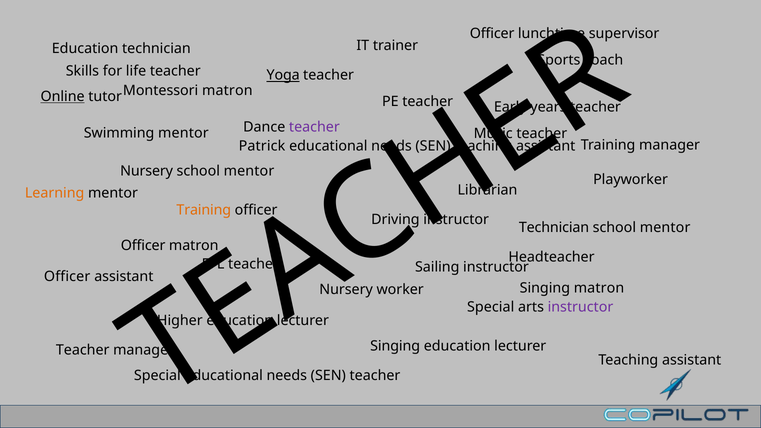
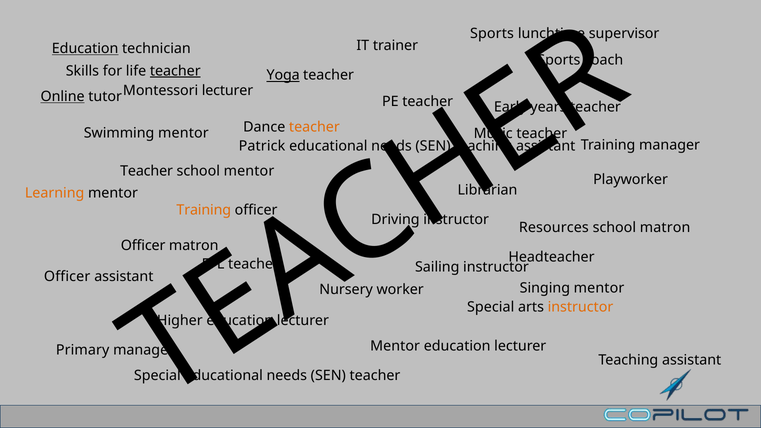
Officer: Officer -> Sports (492, 33)
Education underline: none -> present (85, 49)
teacher underline: none -> present (175, 71)
Montessori matron: matron -> lecturer (227, 90)
teacher colour: purple -> orange (314, 127)
Nursery: Nursery -> Teacher (147, 171)
Technician: Technician -> Resources (554, 227)
mentor: mentor -> matron (665, 227)
Singing matron: matron -> mentor (599, 288)
instructor colour: purple -> orange (580, 307)
Singing: Singing -> Mentor (395, 346)
Teacher: Teacher -> Primary (83, 350)
